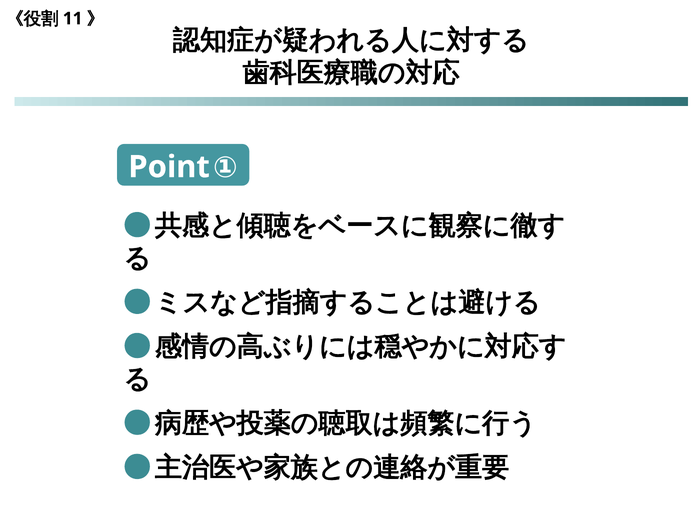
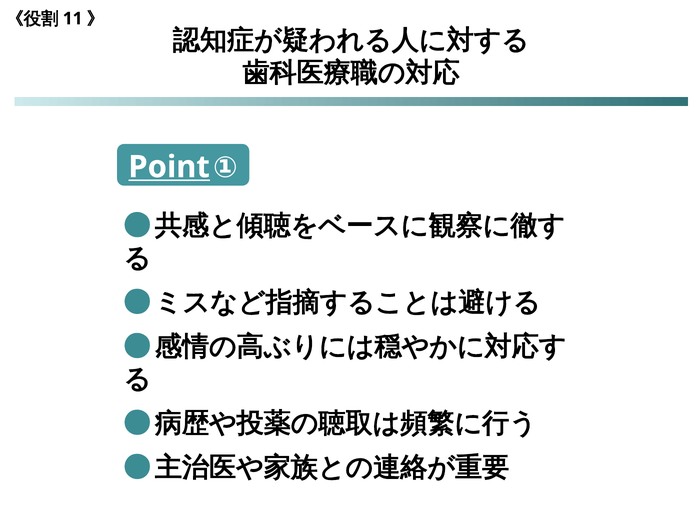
Point underline: none -> present (169, 167)
